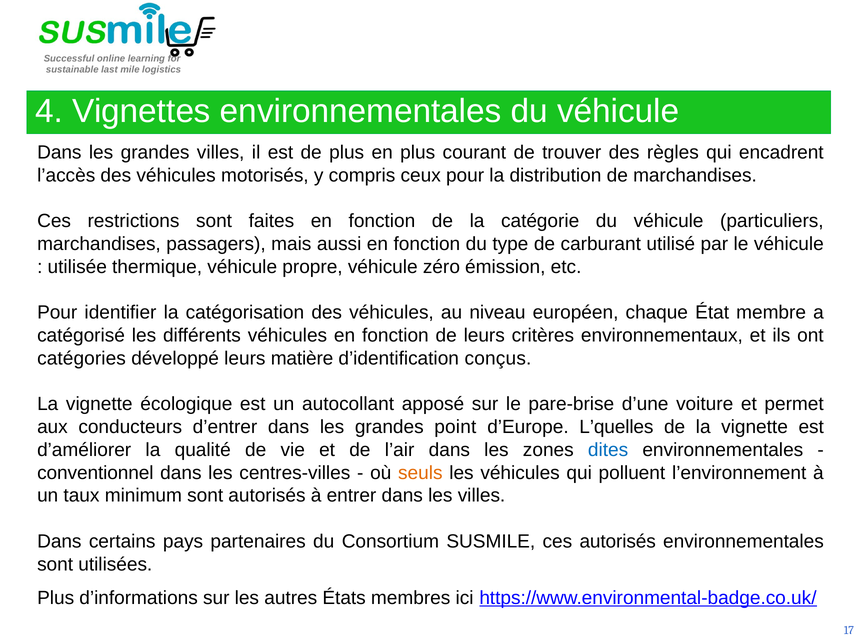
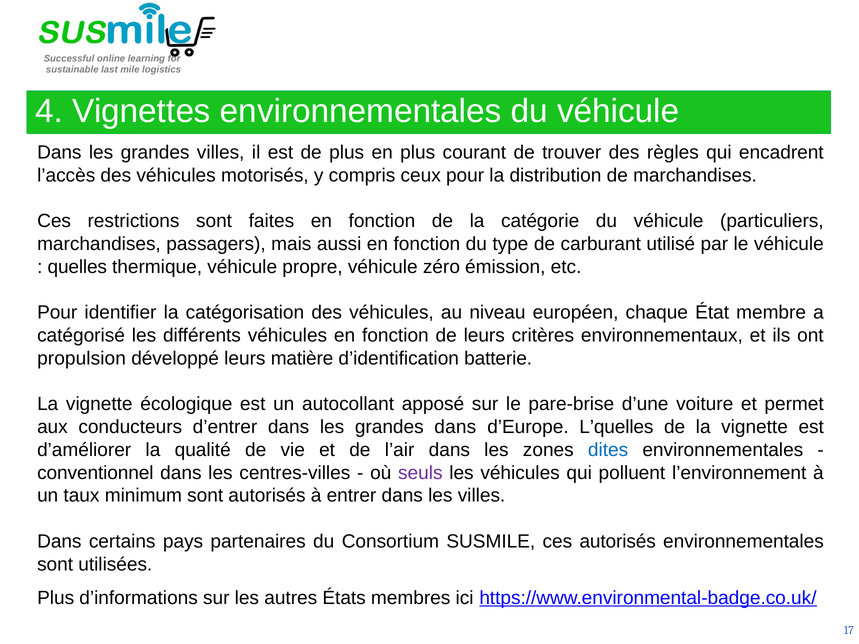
utilisée: utilisée -> quelles (77, 267)
catégories: catégories -> propulsion (82, 359)
conçus: conçus -> batterie (498, 359)
grandes point: point -> dans (455, 427)
seuls colour: orange -> purple (420, 473)
